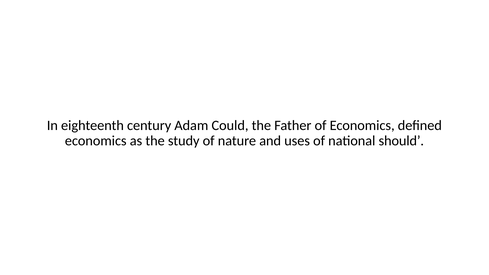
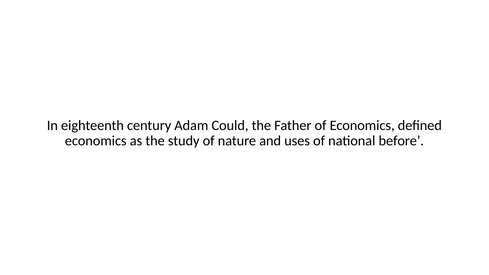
should: should -> before (401, 141)
